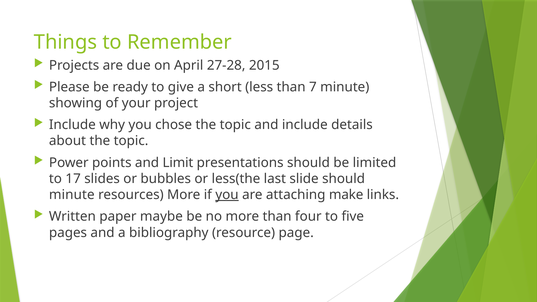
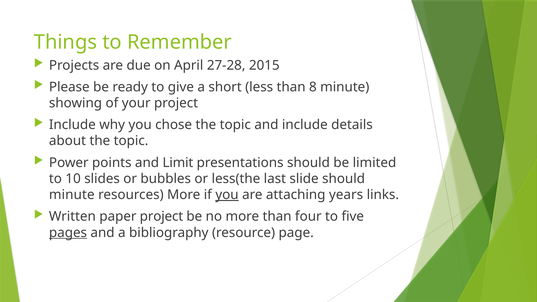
7: 7 -> 8 (313, 87)
17: 17 -> 10 (73, 179)
make: make -> years (346, 195)
paper maybe: maybe -> project (161, 217)
pages underline: none -> present (68, 233)
